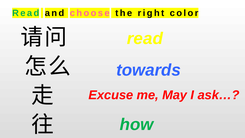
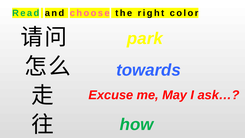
read: read -> park (145, 38)
